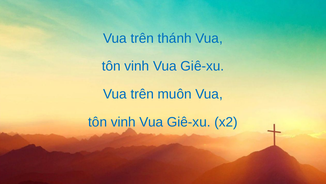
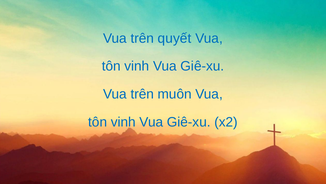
thánh: thánh -> quyết (175, 38)
